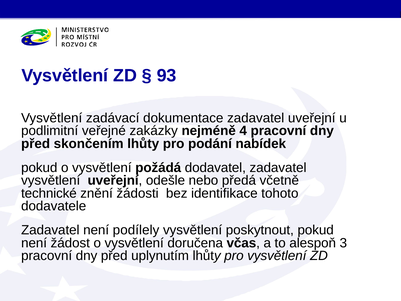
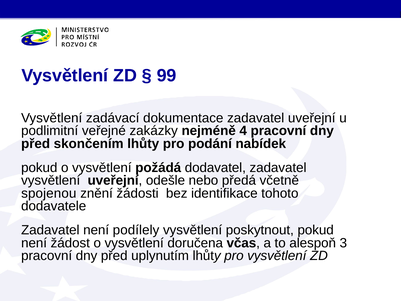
93: 93 -> 99 (167, 75)
technické: technické -> spojenou (49, 193)
